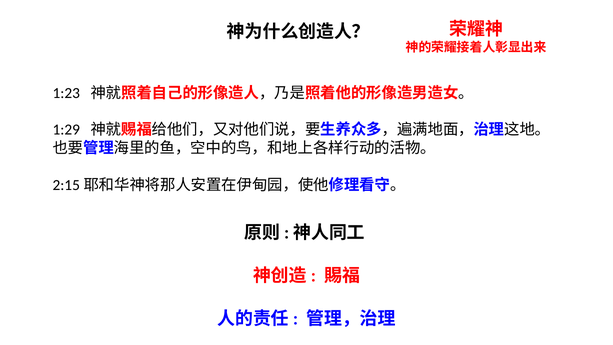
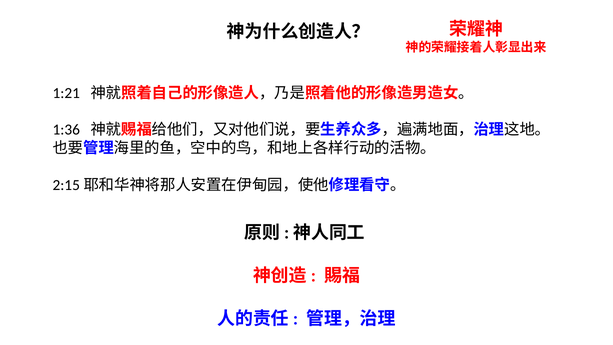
1:23: 1:23 -> 1:21 (66, 93)
1:29: 1:29 -> 1:36 (66, 130)
